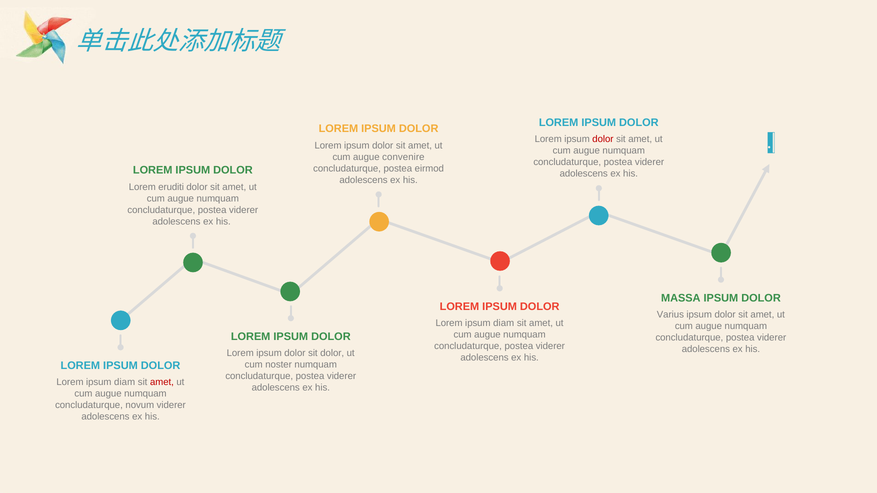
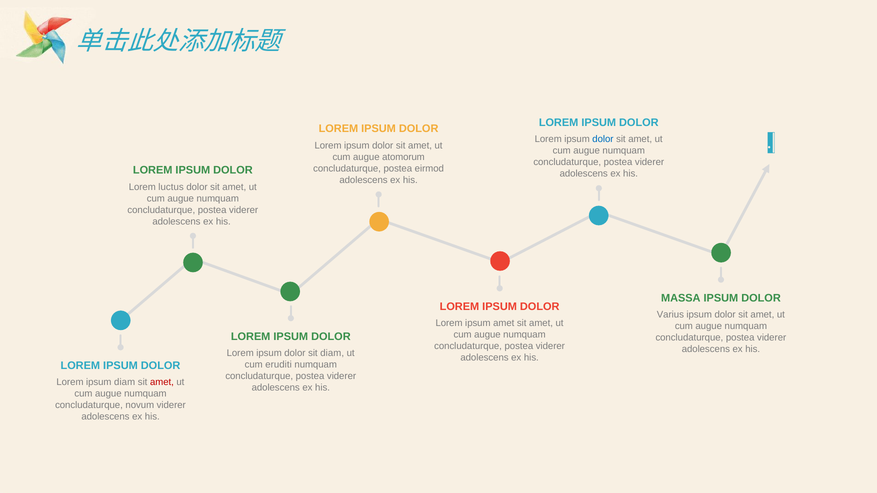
dolor colour: red -> blue (603, 139)
convenire: convenire -> atomorum (403, 157)
eruditi: eruditi -> luctus (171, 187)
diam: diam -> amet (504, 324)
sit dolor: dolor -> diam (332, 353)
noster: noster -> eruditi (279, 365)
